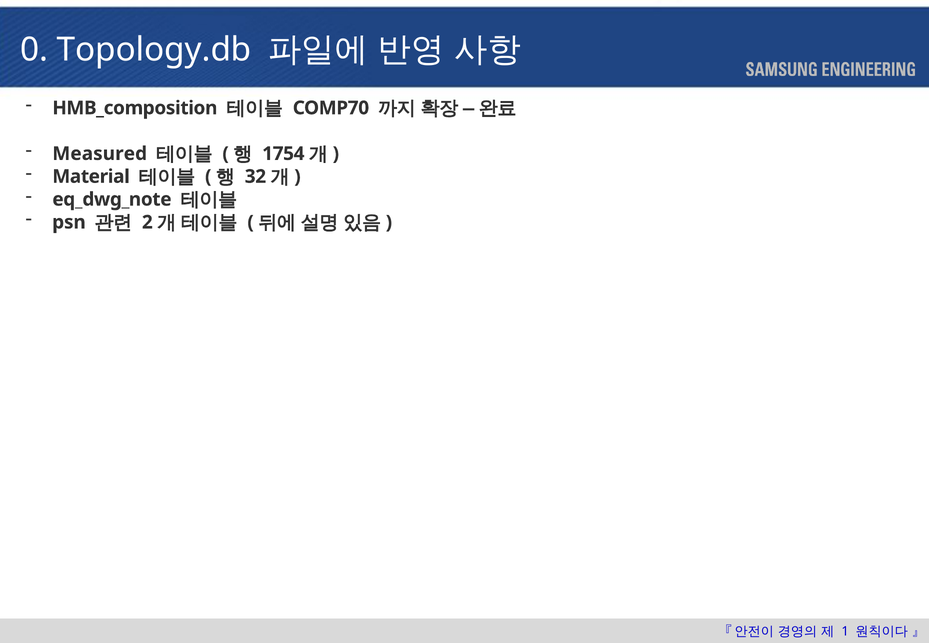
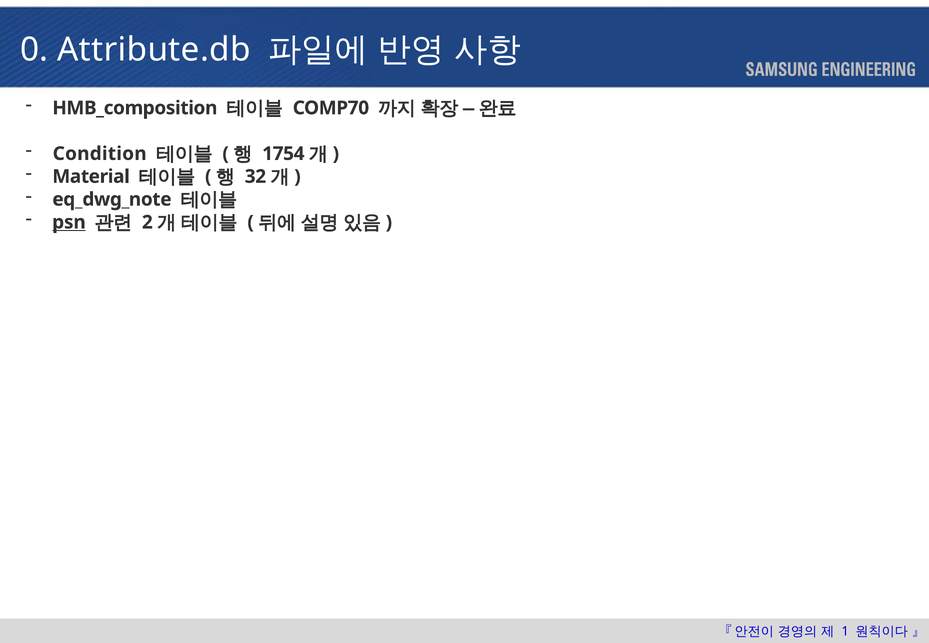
Topology.db: Topology.db -> Attribute.db (154, 50)
Measured: Measured -> Condition (100, 154)
psn underline: none -> present (69, 222)
